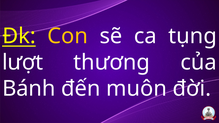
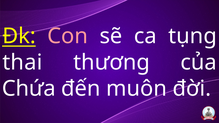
Con colour: yellow -> pink (68, 36)
lượt: lượt -> thai (22, 62)
Bánh: Bánh -> Chứa (29, 89)
